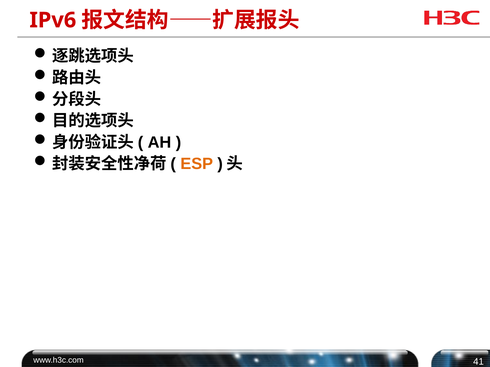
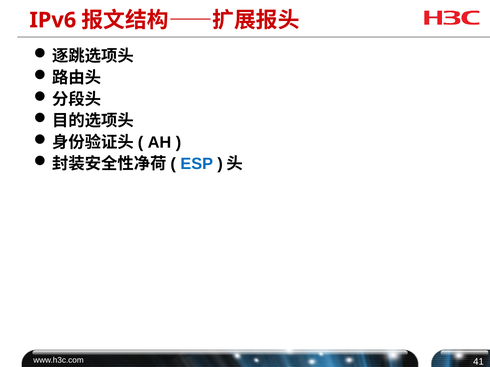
ESP colour: orange -> blue (197, 164)
